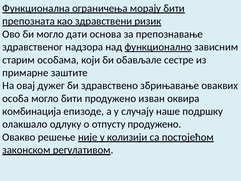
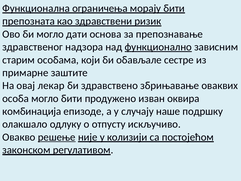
дужег: дужег -> лекар (51, 85)
отпусту продужено: продужено -> искључиво (154, 124)
решење underline: none -> present (57, 137)
